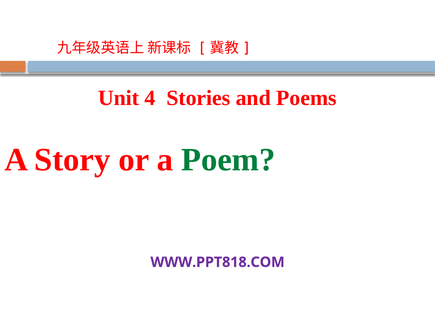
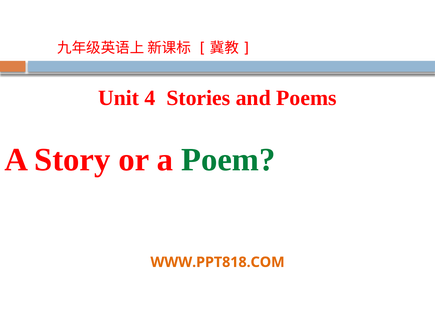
WWW.PPT818.COM colour: purple -> orange (218, 262)
